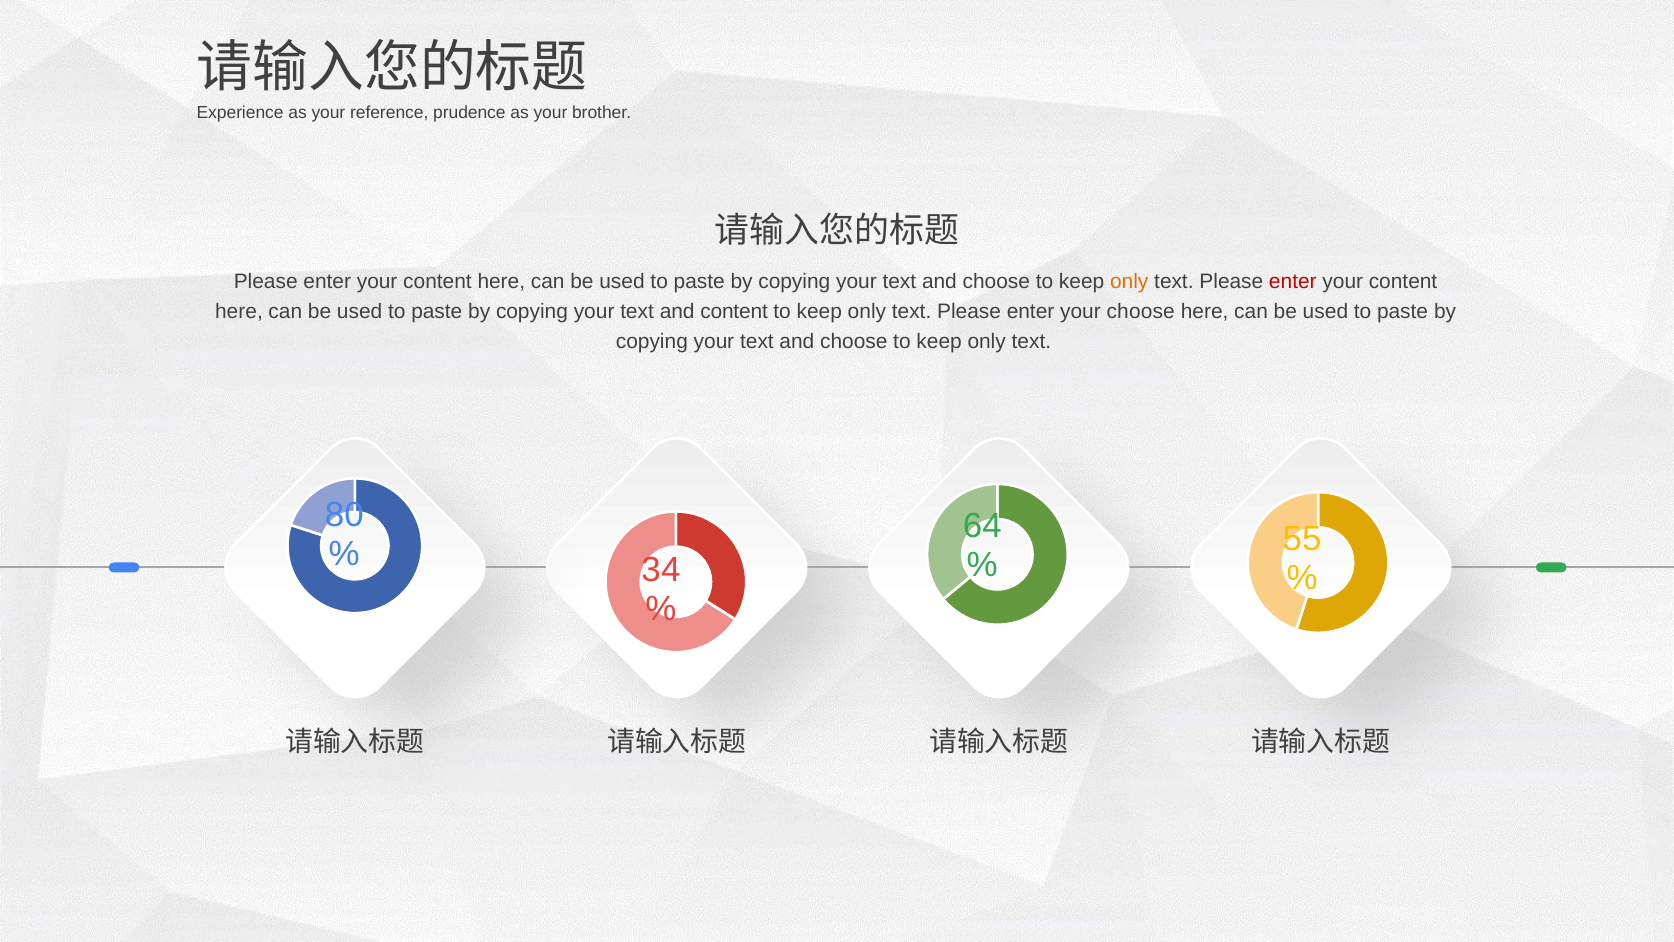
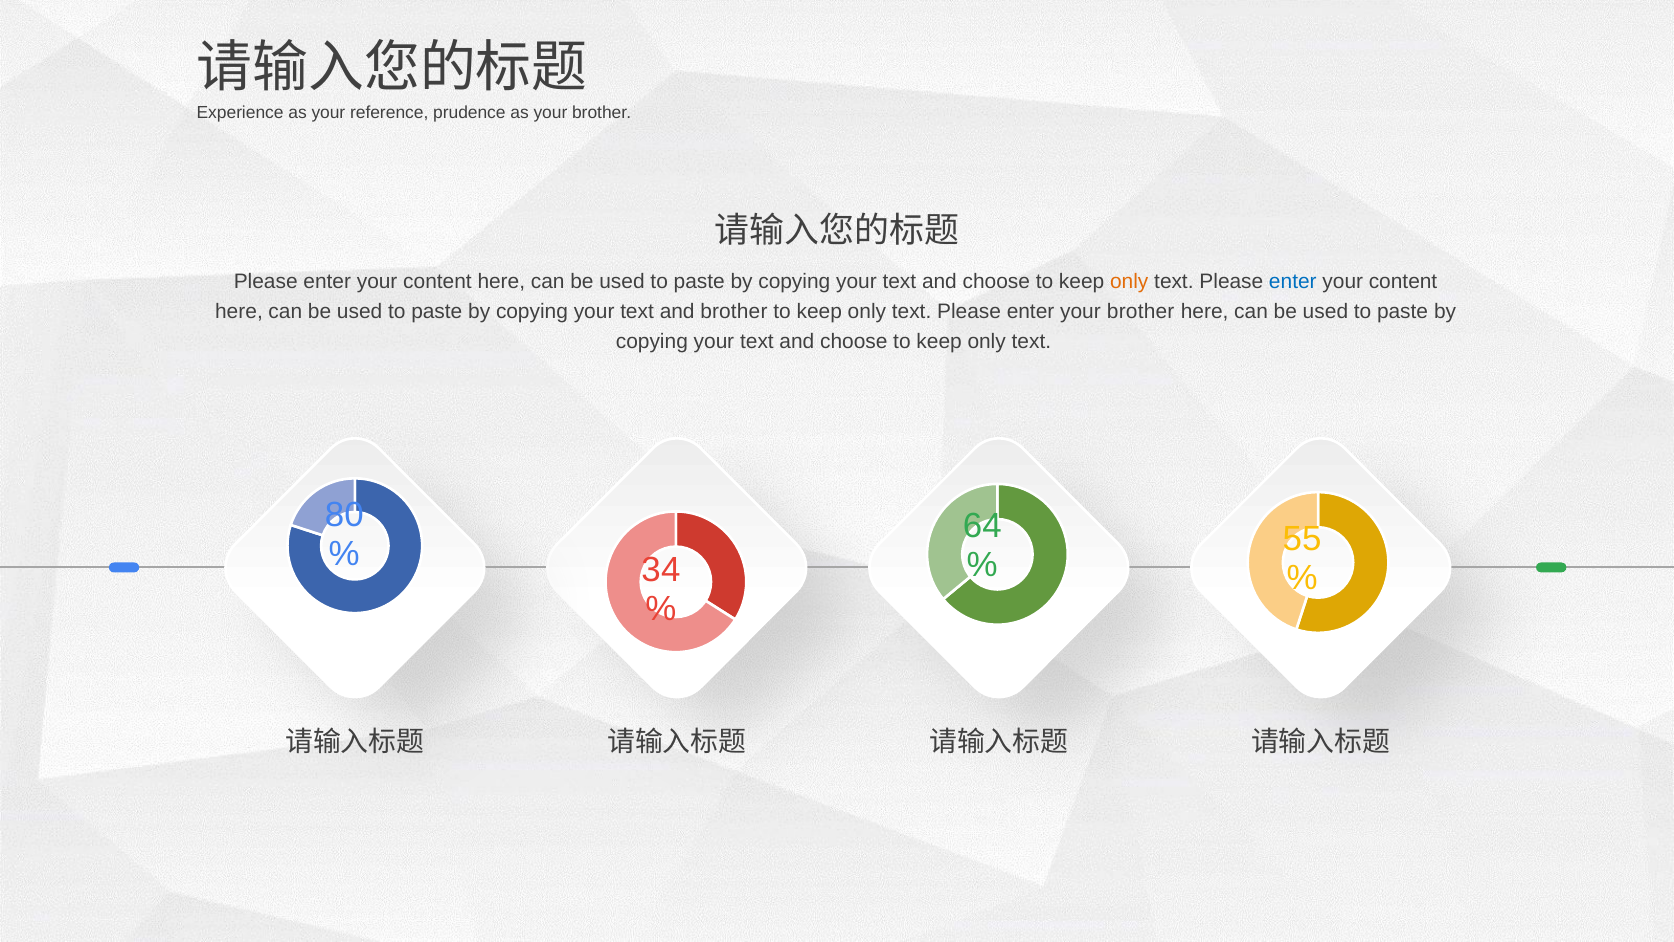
enter colour: red -> blue (1293, 281)
and content: content -> brother (734, 311)
enter your choose: choose -> brother (1141, 311)
